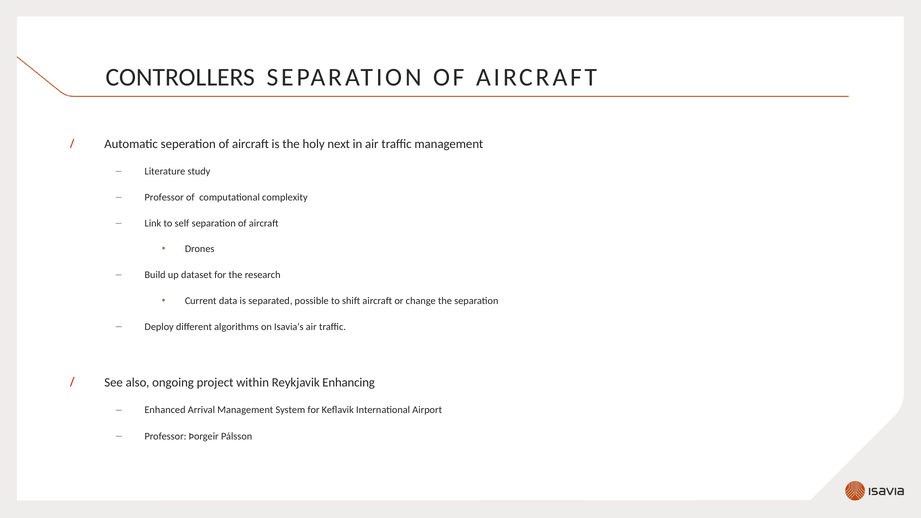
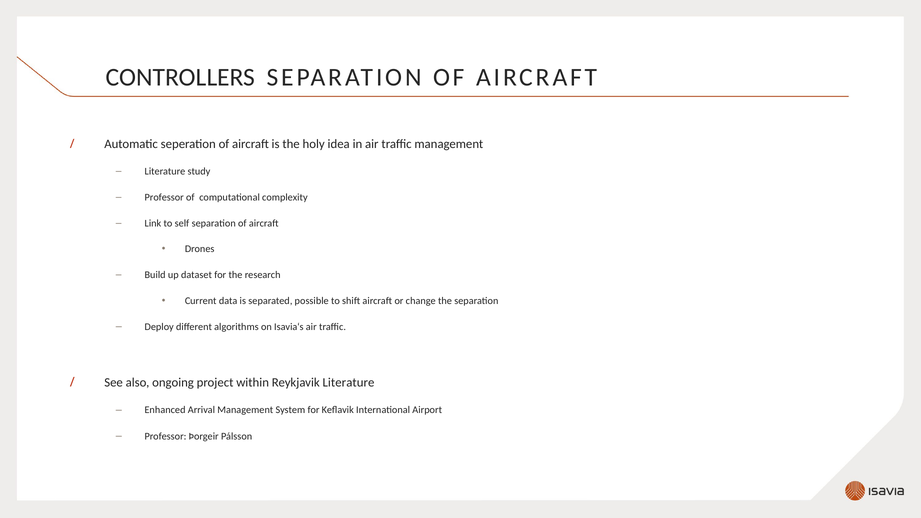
next: next -> idea (339, 144)
Reykjavik Enhancing: Enhancing -> Literature (348, 383)
